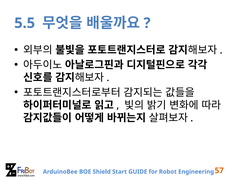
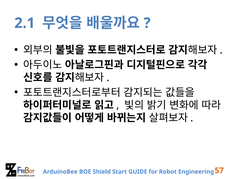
5.5: 5.5 -> 2.1 (25, 23)
